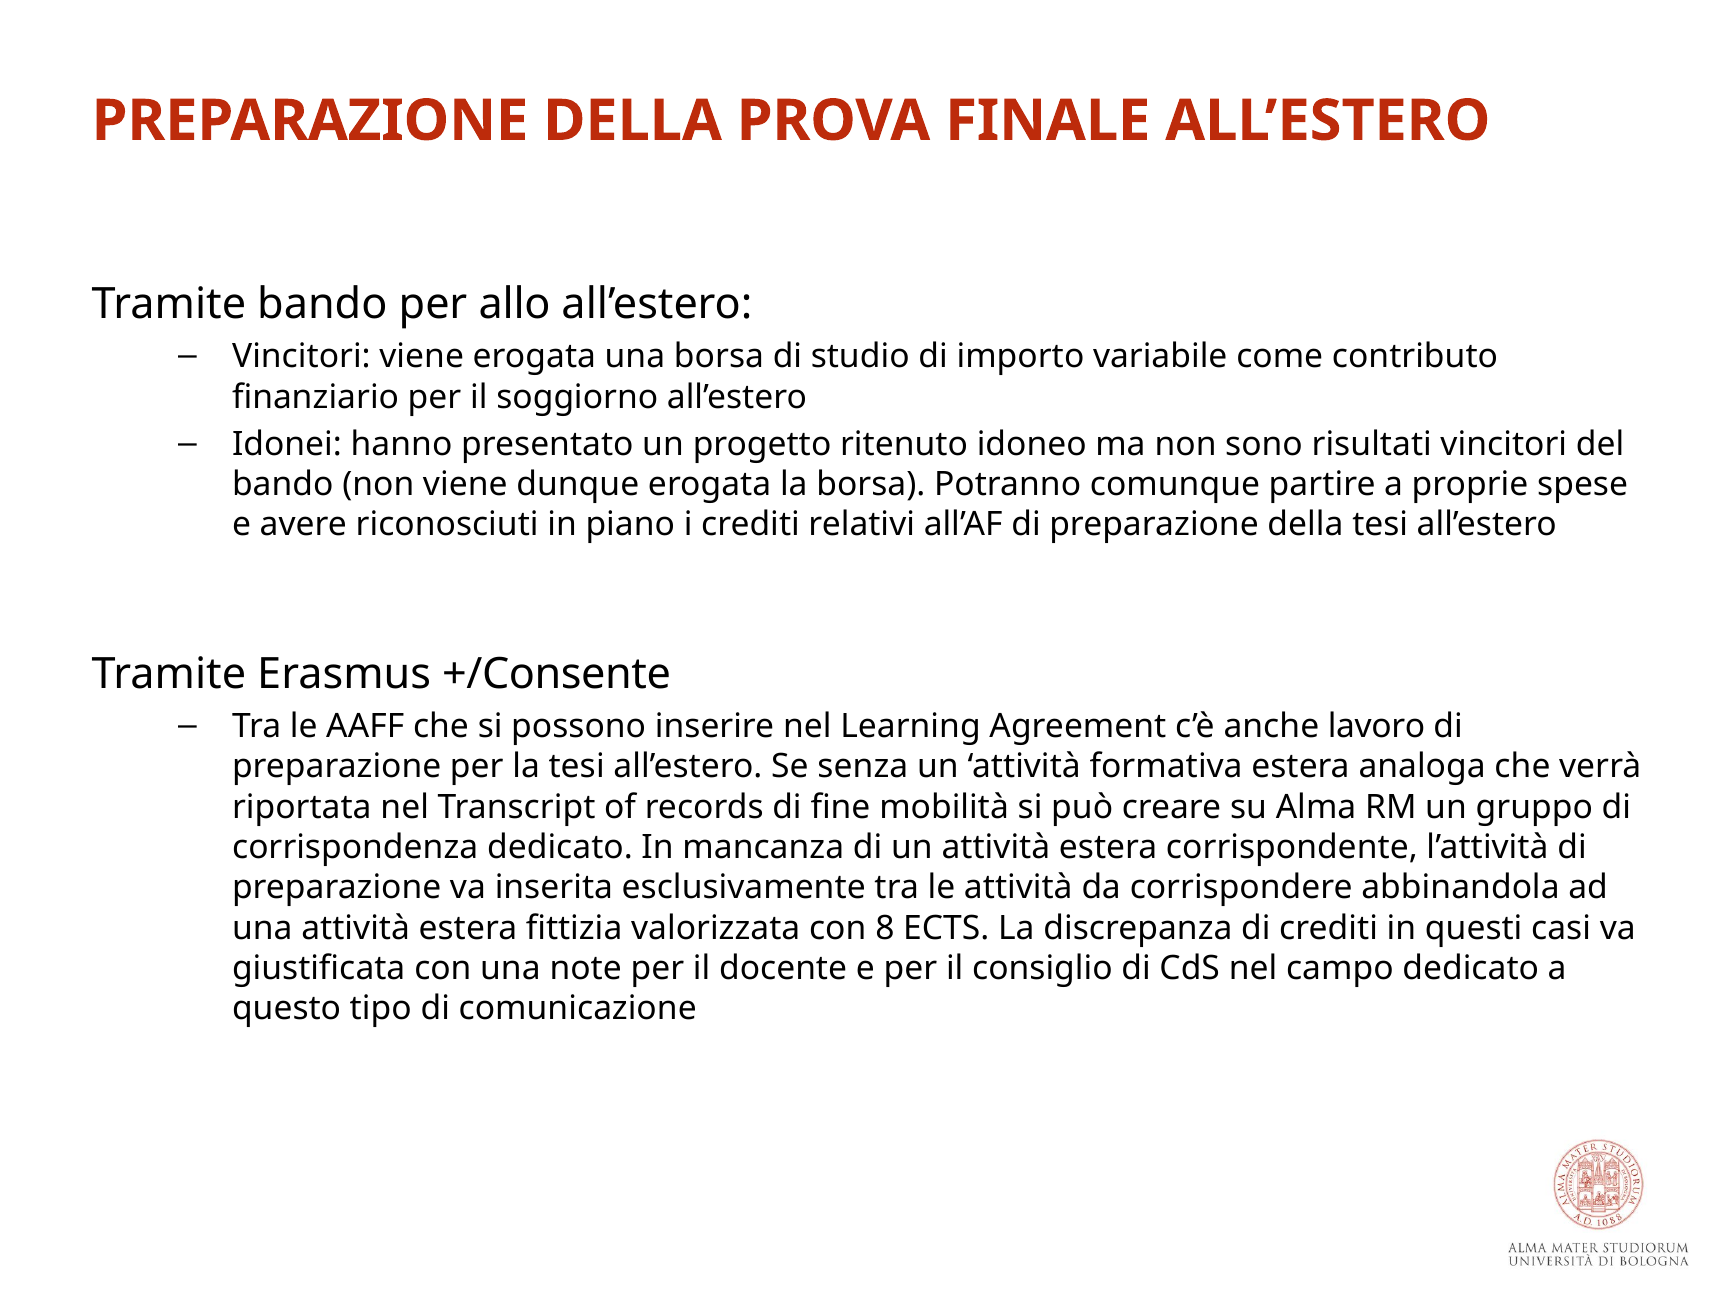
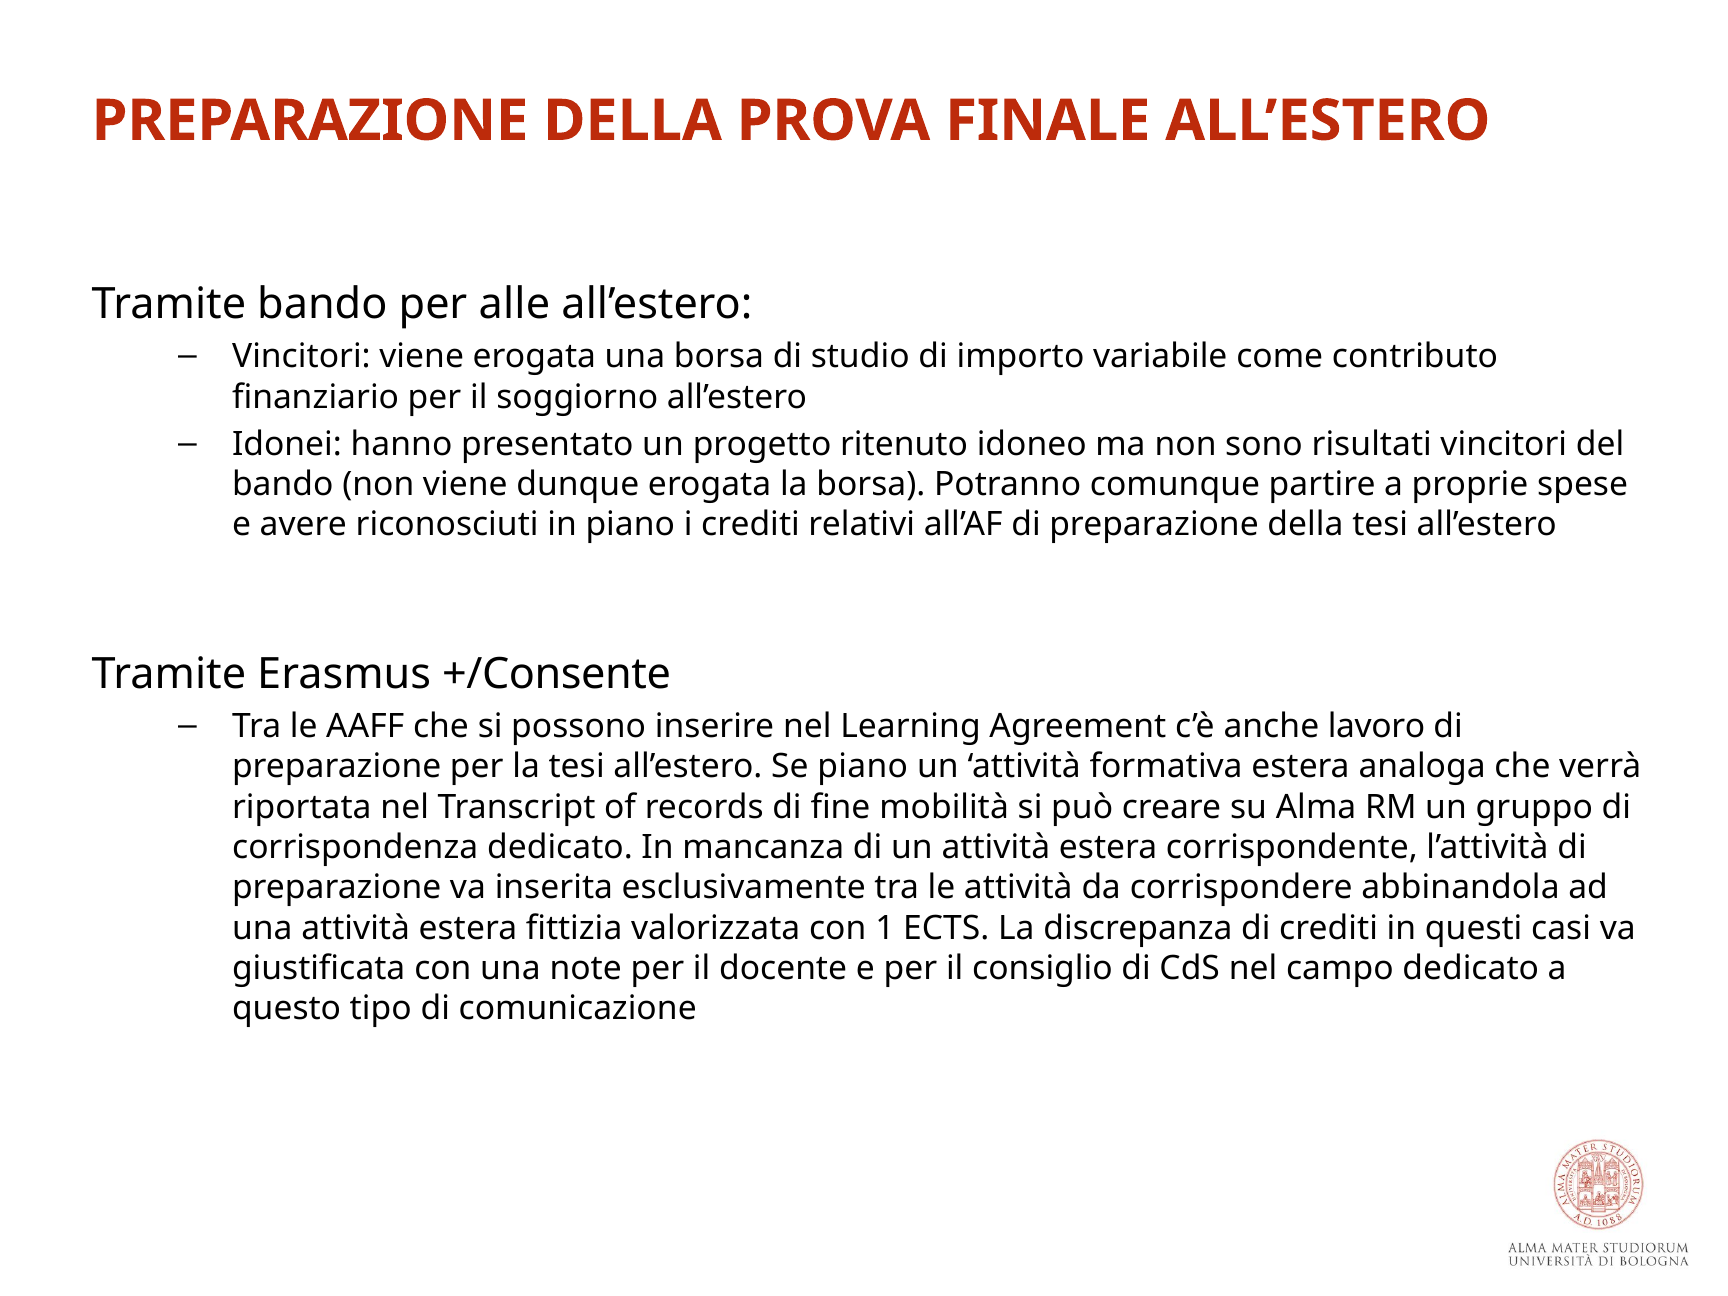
allo: allo -> alle (514, 304)
Se senza: senza -> piano (863, 767)
8: 8 -> 1 (885, 928)
